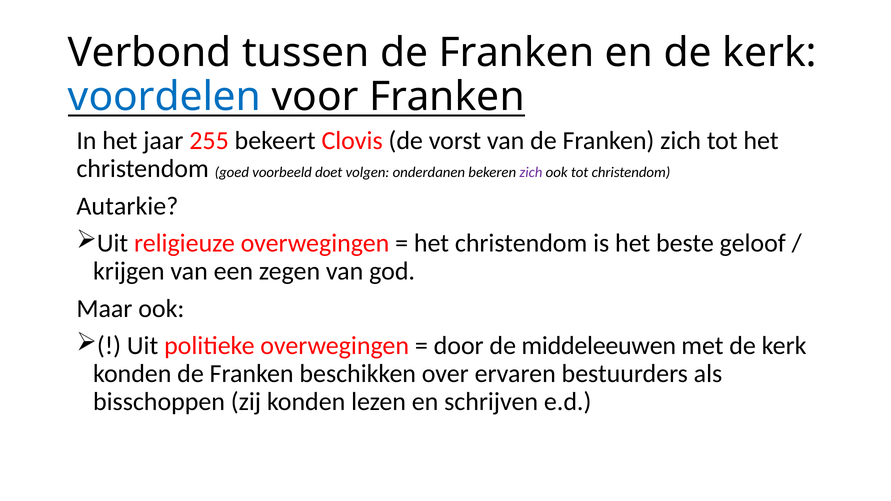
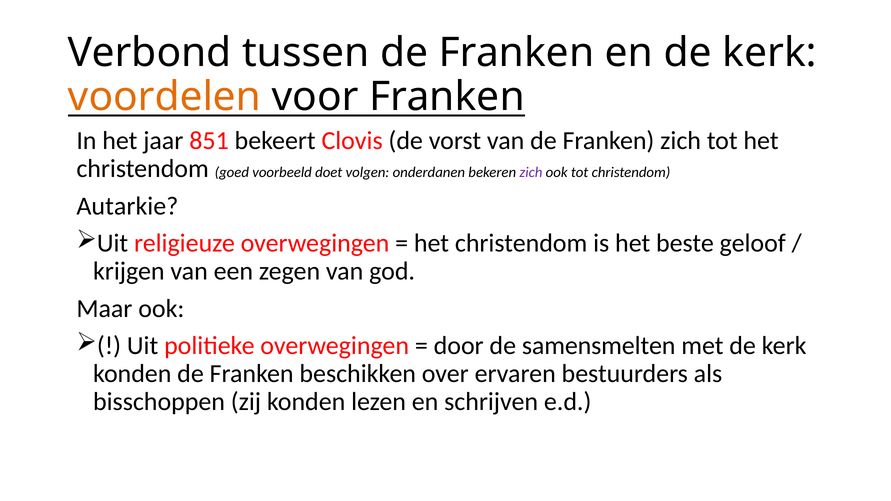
voordelen colour: blue -> orange (165, 97)
255: 255 -> 851 (209, 141)
middeleeuwen: middeleeuwen -> samensmelten (599, 346)
